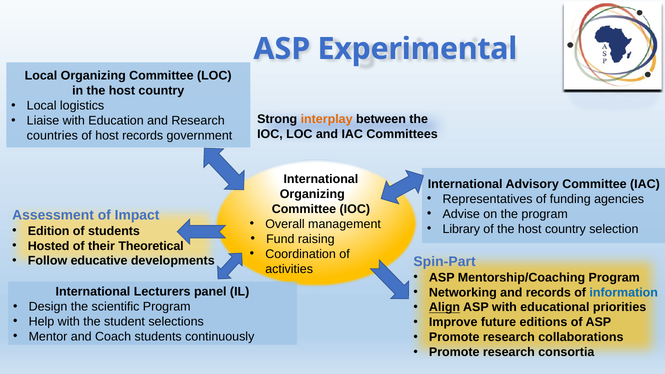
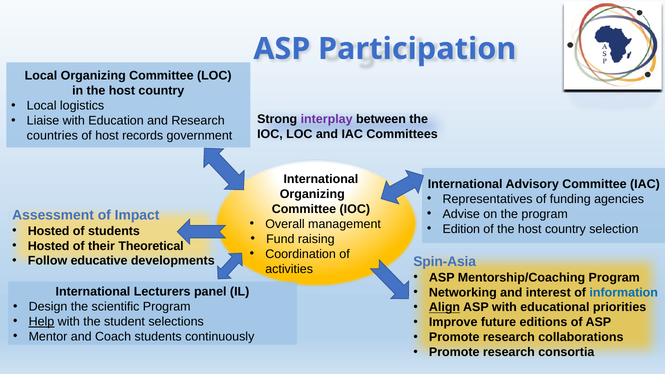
Experimental: Experimental -> Participation (417, 49)
interplay colour: orange -> purple (327, 119)
Library: Library -> Edition (461, 229)
Edition: Edition -> Hosted (49, 231)
Spin-Part: Spin-Part -> Spin-Asia (445, 262)
and records: records -> interest (548, 292)
Help underline: none -> present (41, 322)
